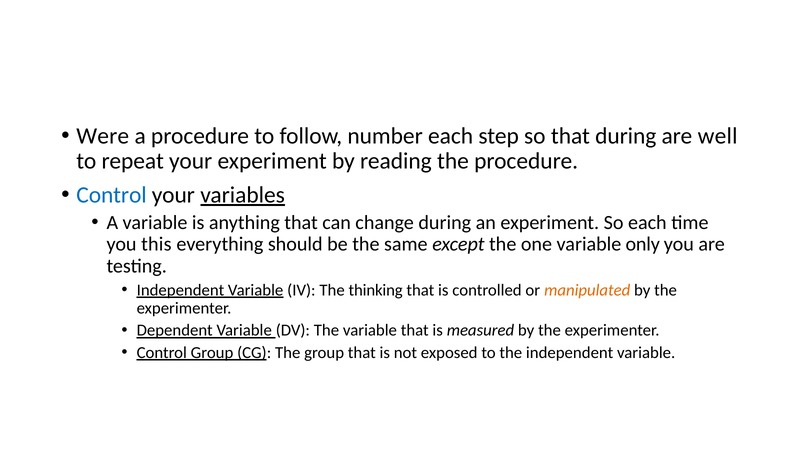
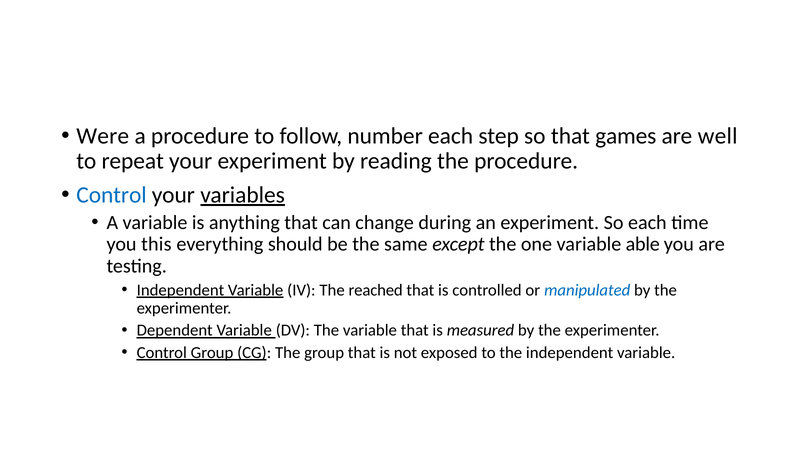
that during: during -> games (626, 136)
only: only -> able (643, 244)
thinking: thinking -> reached (376, 290)
manipulated colour: orange -> blue (587, 290)
